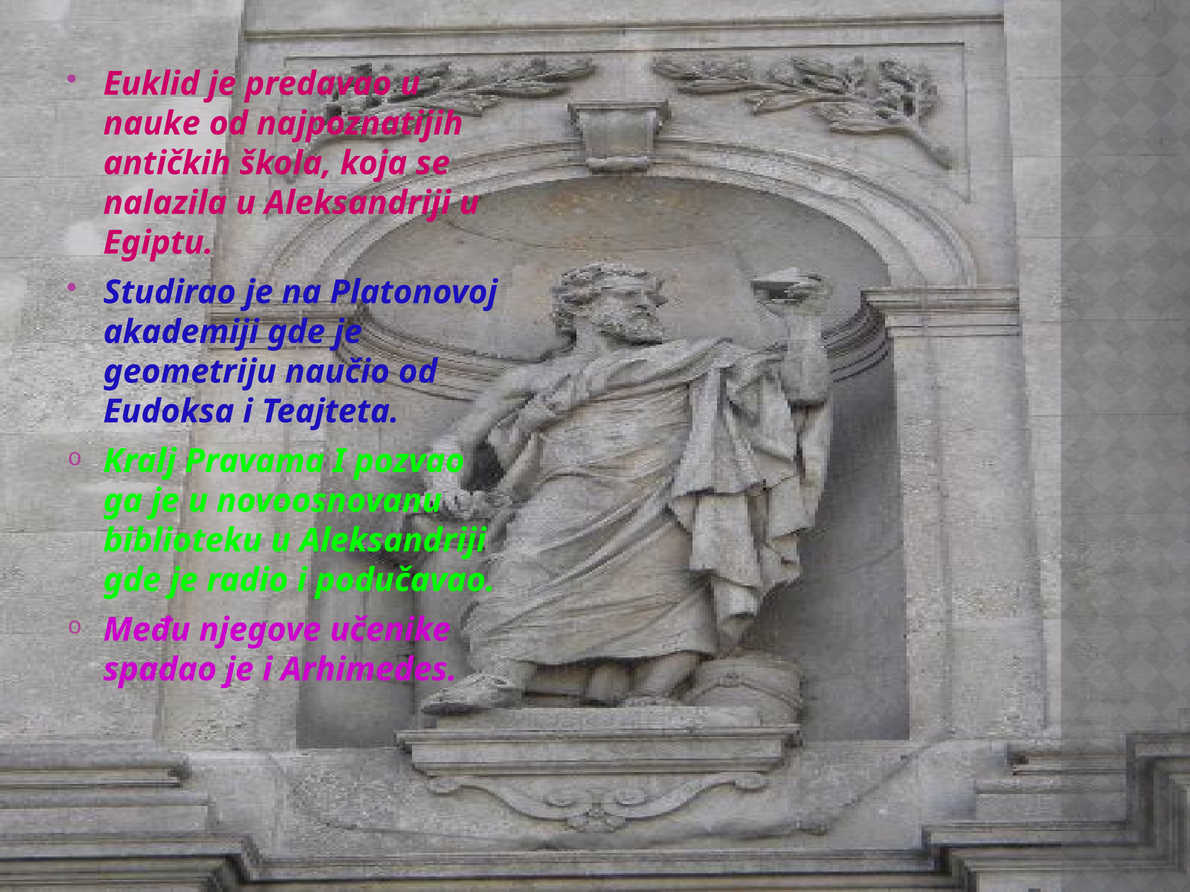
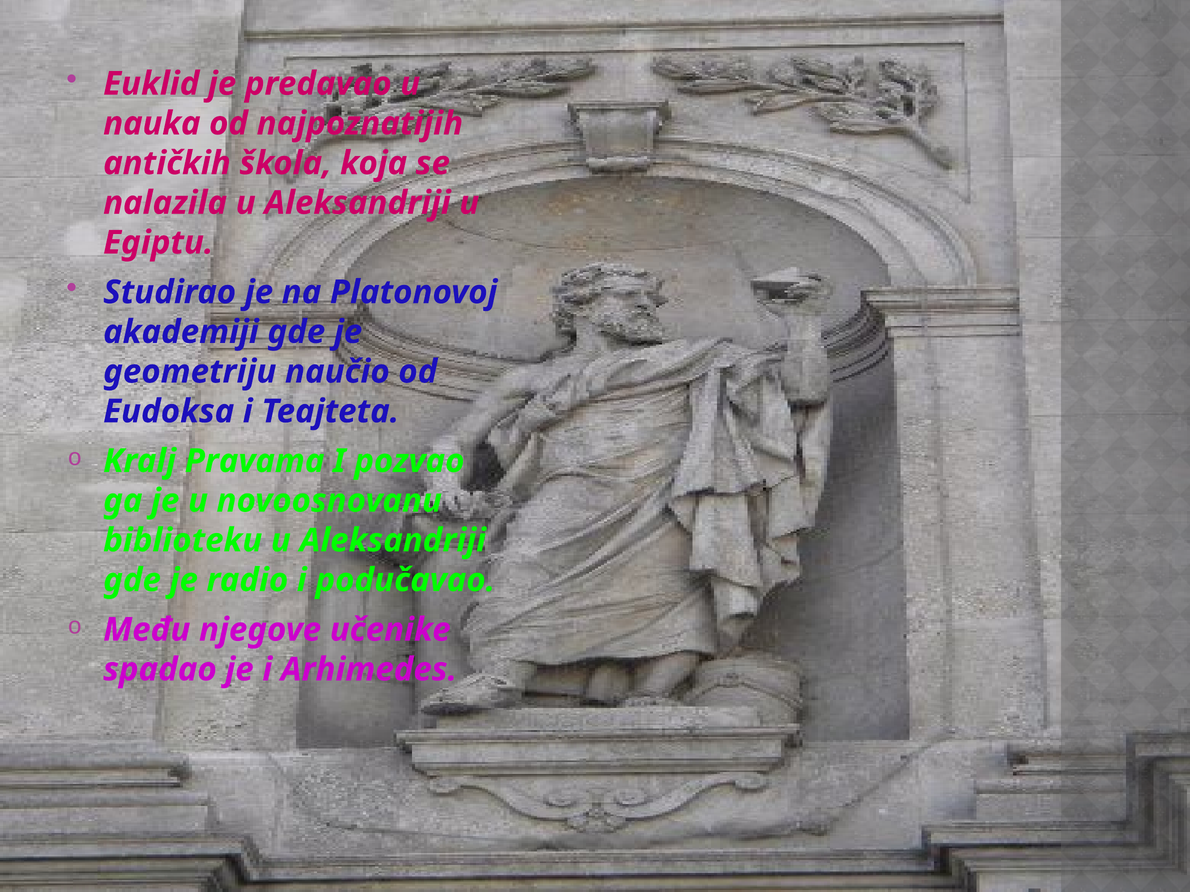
nauke: nauke -> nauka (152, 124)
